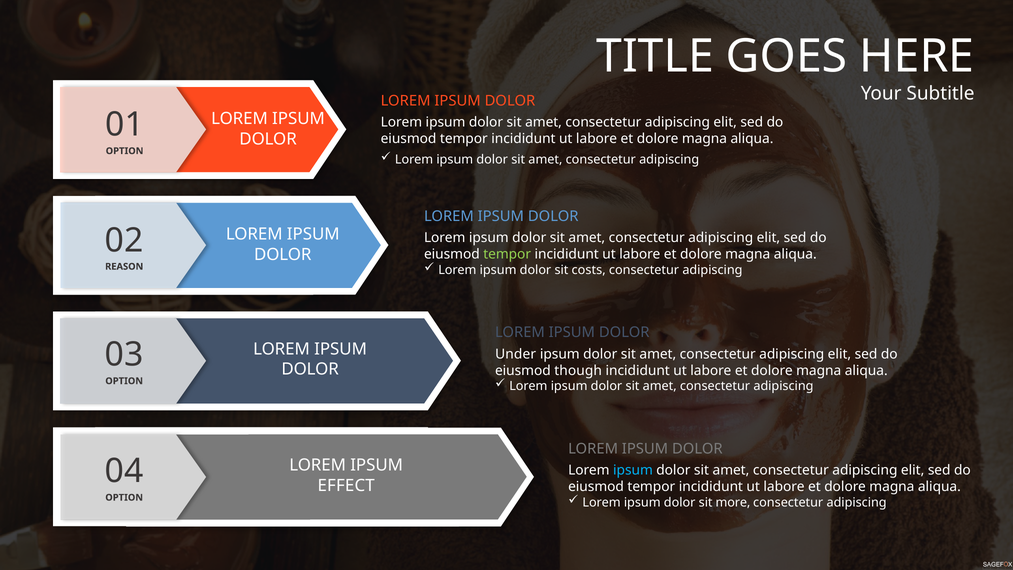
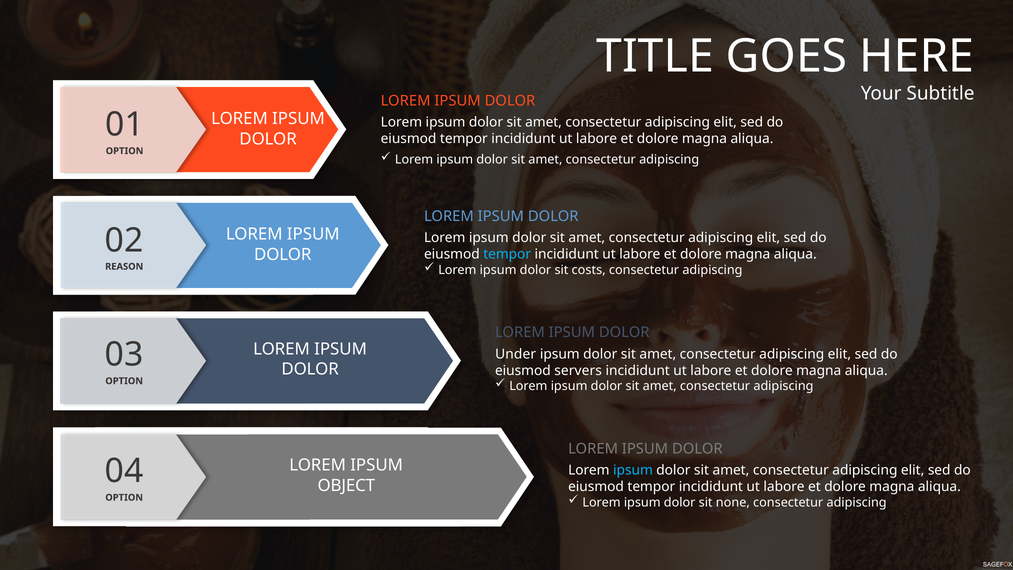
tempor colour: light green -> light blue (507, 254)
though: though -> servers (578, 370)
EFFECT: EFFECT -> OBJECT (346, 485)
more: more -> none (733, 502)
